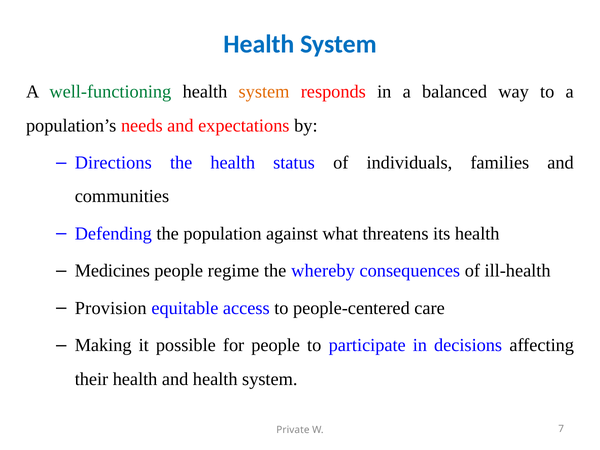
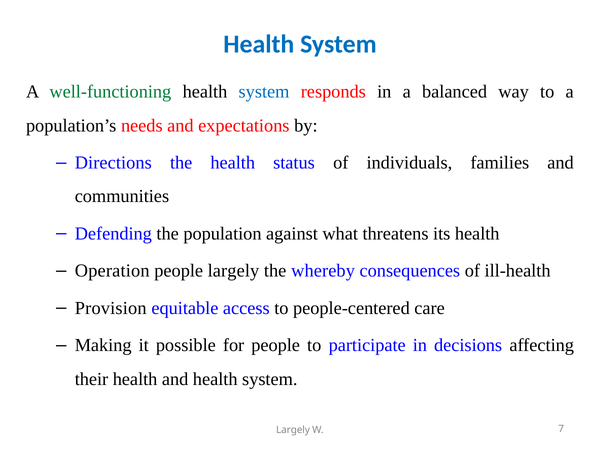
system colour: orange -> blue (264, 92)
Medicines: Medicines -> Operation (112, 271)
people regime: regime -> largely (233, 271)
Private: Private -> Largely (293, 430)
